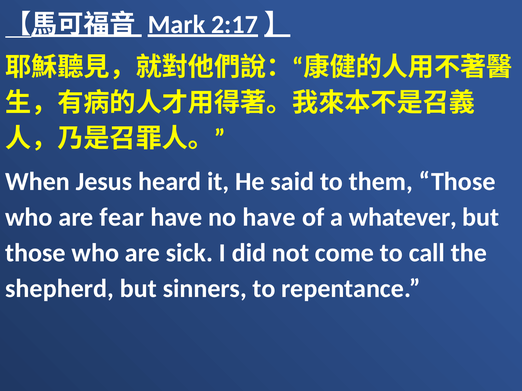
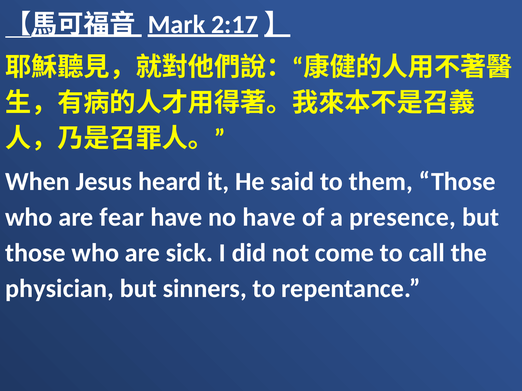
whatever: whatever -> presence (403, 217)
shepherd: shepherd -> physician (60, 289)
